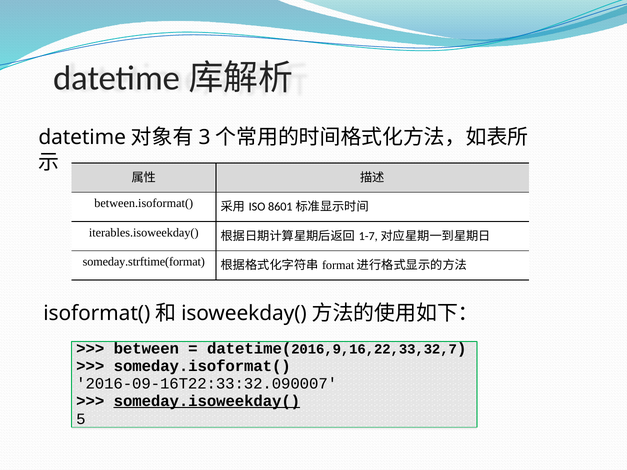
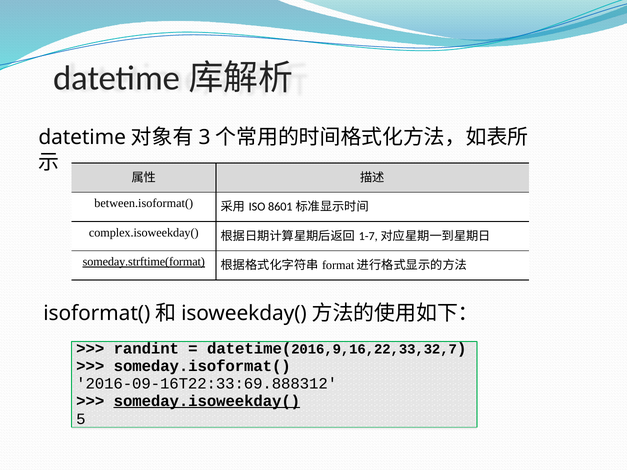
iterables.isoweekday(: iterables.isoweekday( -> complex.isoweekday( (144, 233)
someday.strftime(format underline: none -> present (144, 262)
between: between -> randint (146, 349)
2016-09-16T22:33:32.090007: 2016-09-16T22:33:32.090007 -> 2016-09-16T22:33:69.888312 (207, 384)
